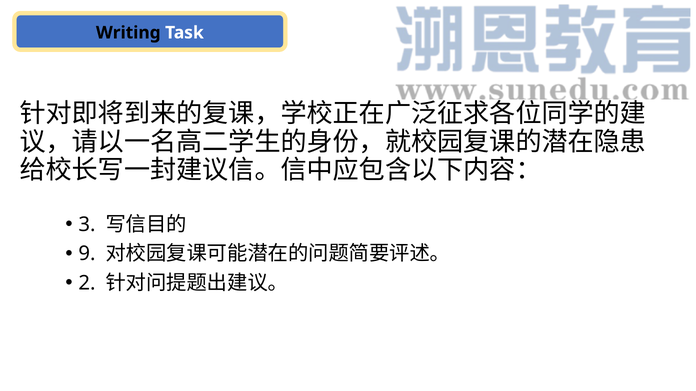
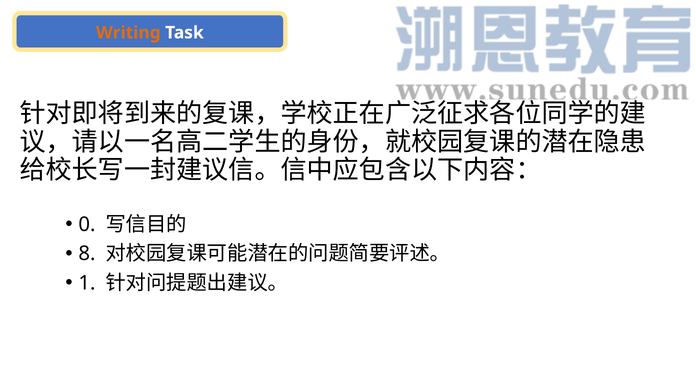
Writing colour: black -> orange (128, 33)
3: 3 -> 0 (87, 225)
9: 9 -> 8 (87, 254)
2: 2 -> 1 (87, 283)
